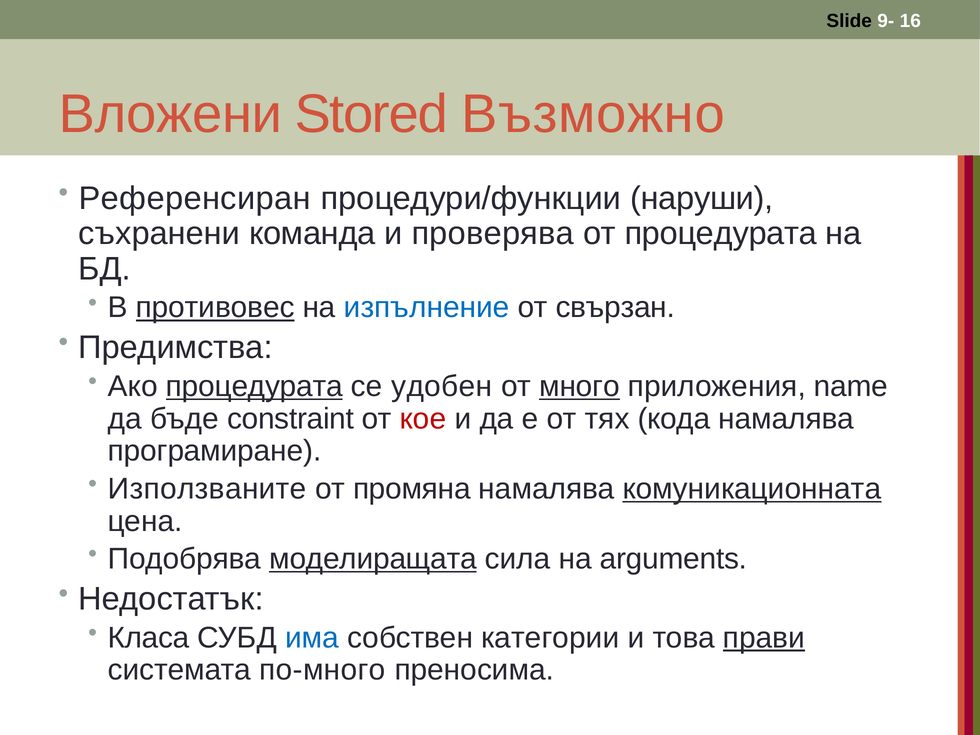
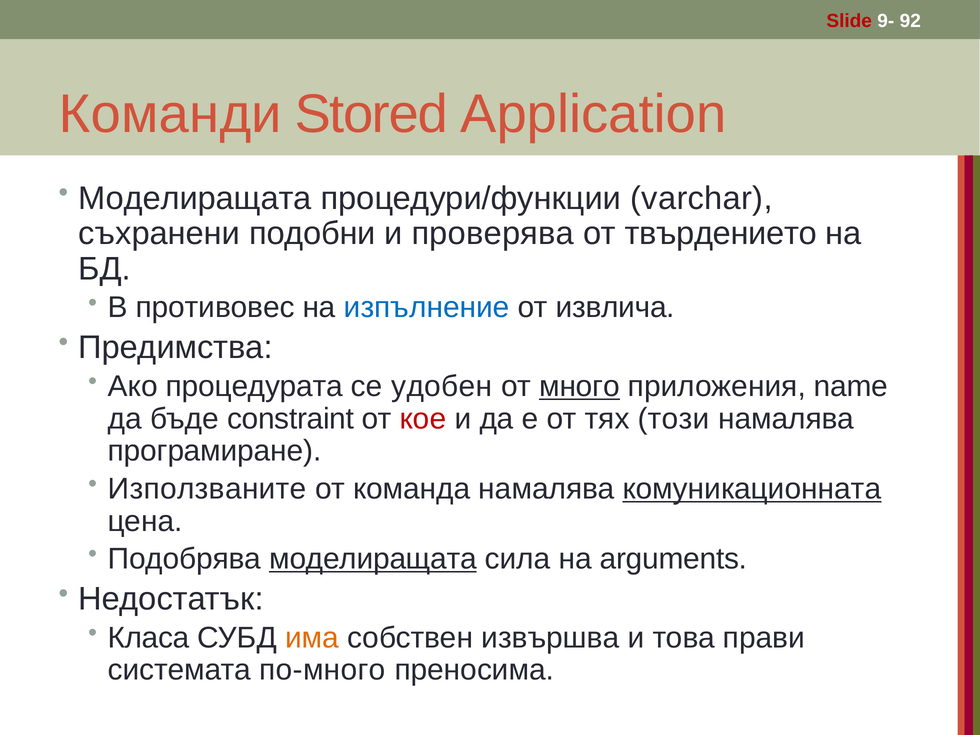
Slide colour: black -> red (849, 21)
16: 16 -> 92 (910, 21)
Вложени: Вложени -> Команди (170, 114)
Възможно: Възможно -> Application (593, 114)
Референсиран: Референсиран -> Моделиращата (195, 198)
наруши: наруши -> varchar (701, 198)
команда: команда -> подобни (312, 234)
от процедурата: процедурата -> твърдението (721, 234)
противовес underline: present -> none (215, 308)
свързан: свързан -> извлича (615, 308)
процедурата underline: present -> none (254, 386)
кода: кода -> този (674, 419)
промяна: промяна -> команда (412, 489)
има colour: blue -> orange (312, 638)
категории: категории -> извършва (550, 638)
прави underline: present -> none (764, 638)
